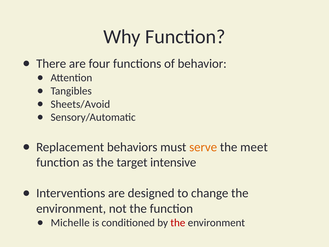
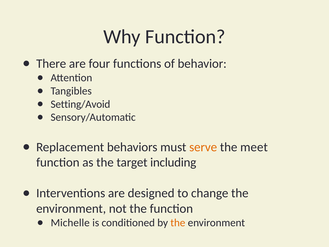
Sheets/Avoid: Sheets/Avoid -> Setting/Avoid (80, 104)
intensive: intensive -> including (173, 162)
the colour: red -> orange (178, 223)
